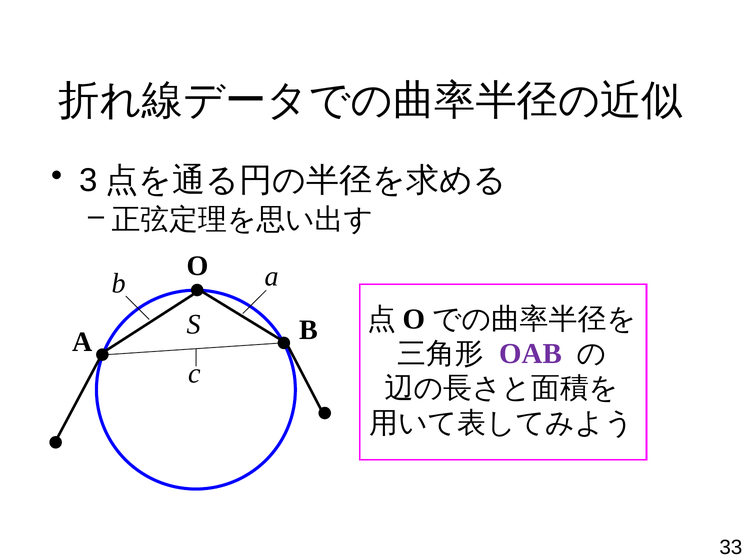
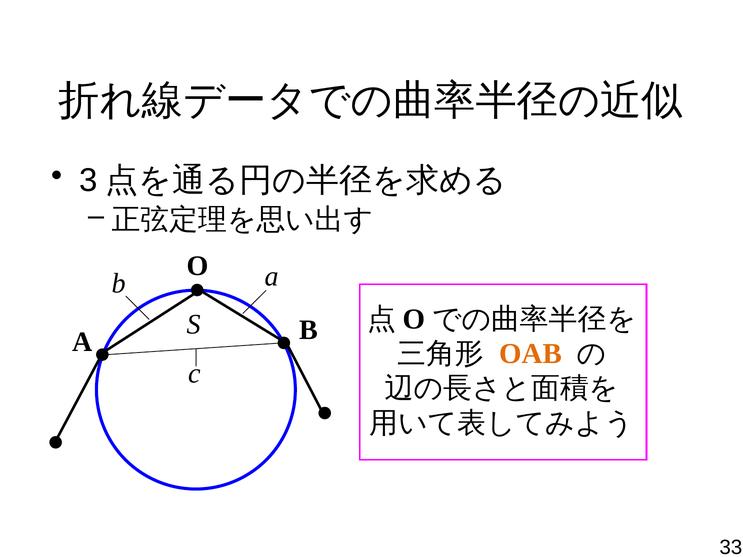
OAB colour: purple -> orange (531, 354)
